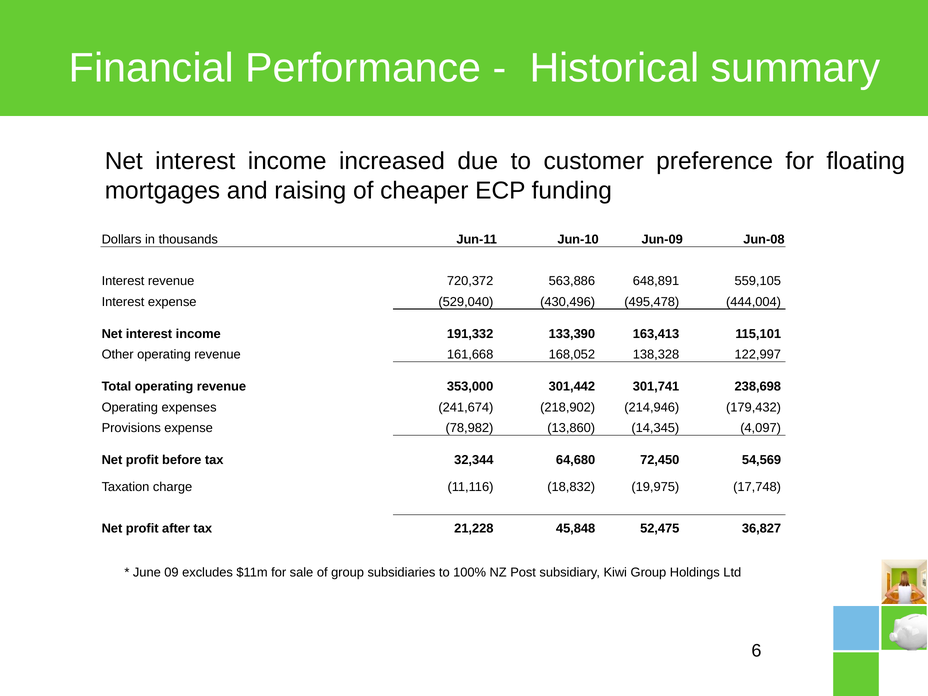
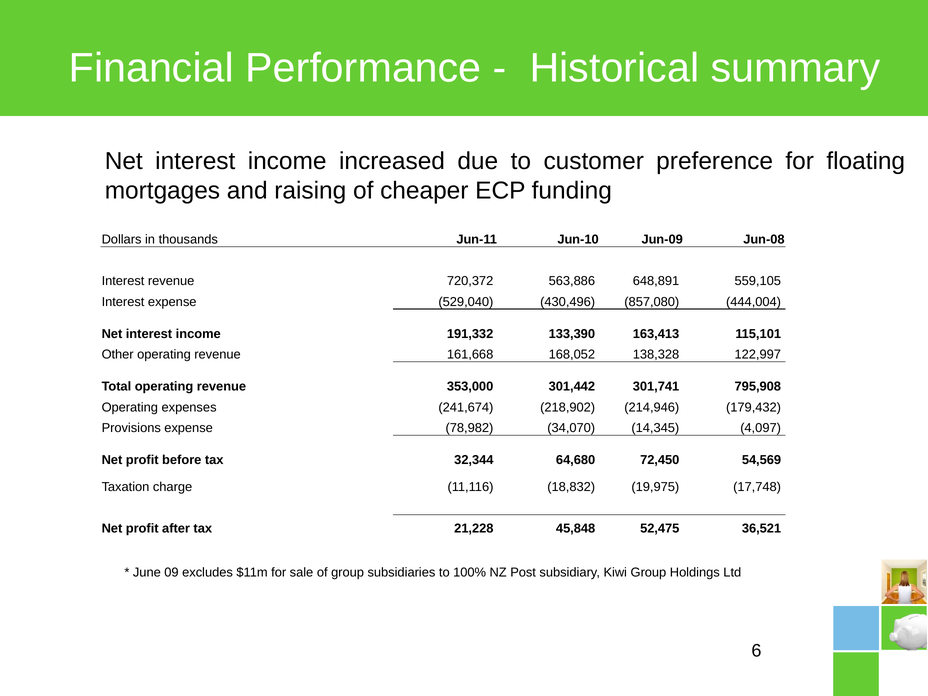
495,478: 495,478 -> 857,080 (652, 302)
238,698: 238,698 -> 795,908 (758, 387)
13,860: 13,860 -> 34,070 (571, 428)
36,827: 36,827 -> 36,521 (762, 529)
